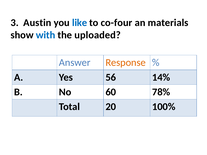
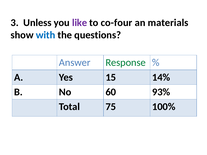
Austin: Austin -> Unless (37, 23)
like colour: blue -> purple (80, 23)
uploaded: uploaded -> questions (98, 35)
Response colour: orange -> green (126, 63)
56: 56 -> 15 (111, 77)
78%: 78% -> 93% (161, 92)
20: 20 -> 75 (111, 107)
